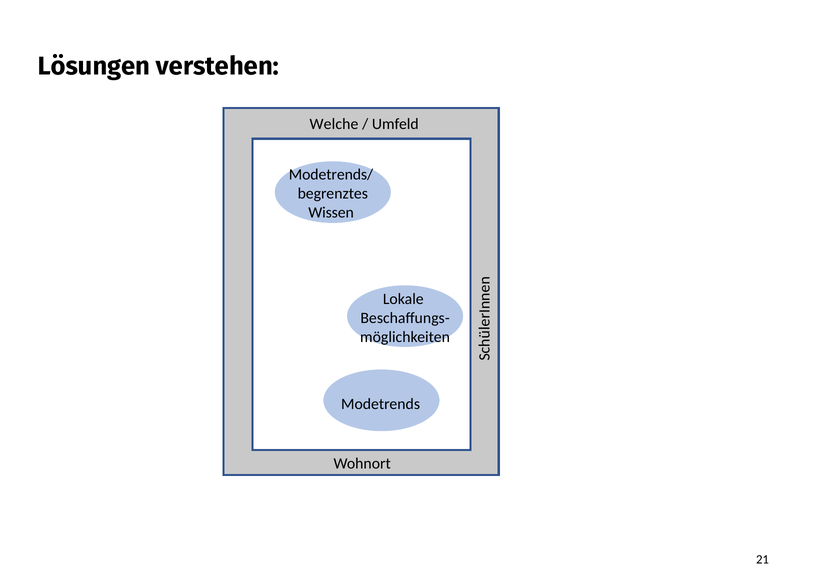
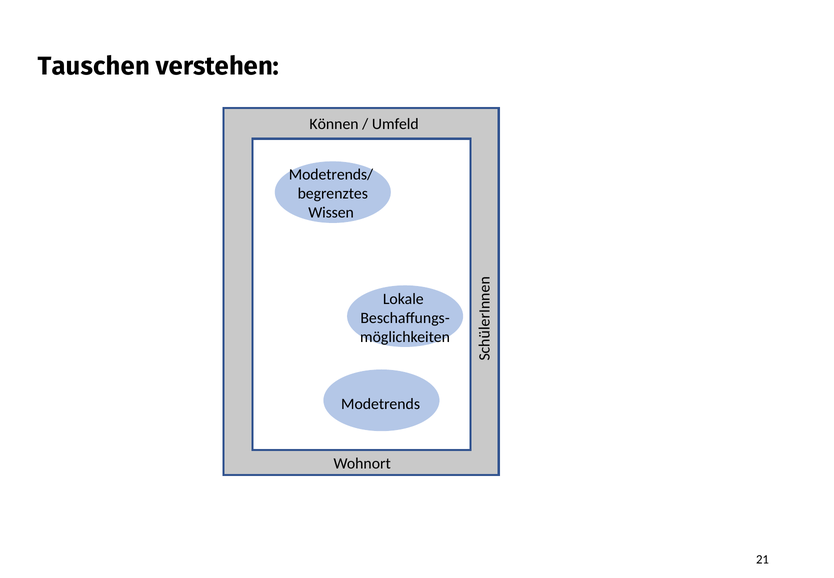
Lösungen: Lösungen -> Tauschen (94, 66)
Welche: Welche -> Können (334, 124)
